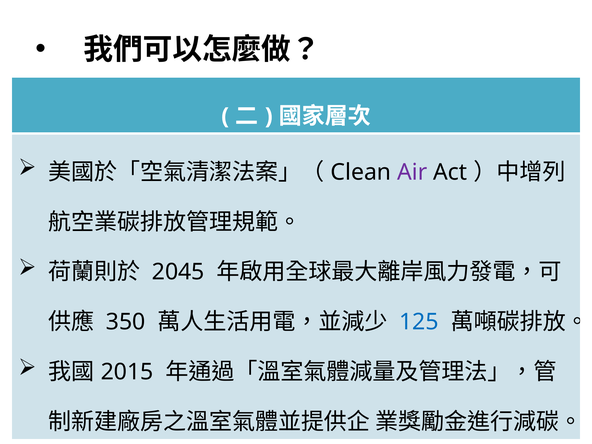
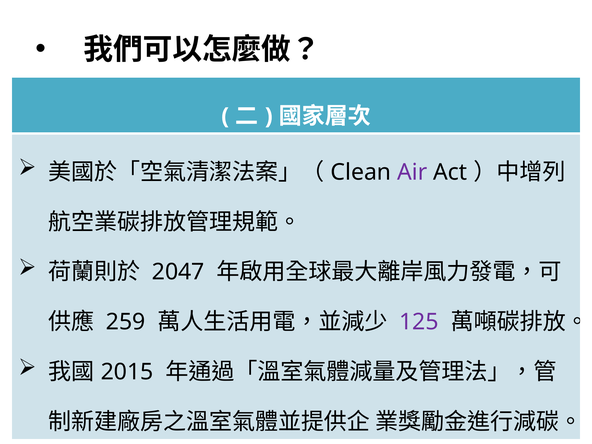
2045: 2045 -> 2047 (178, 272)
350: 350 -> 259 (126, 322)
125 colour: blue -> purple (419, 322)
